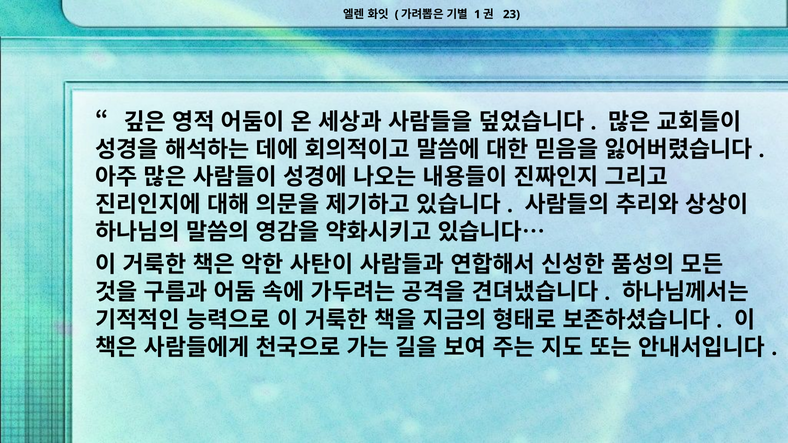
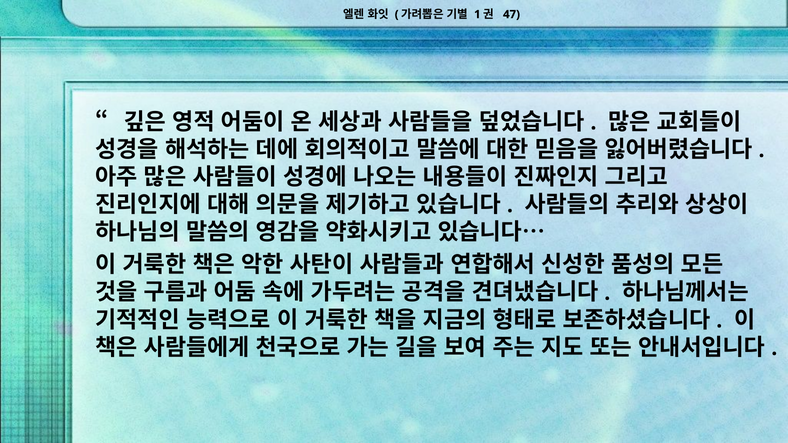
23: 23 -> 47 (512, 14)
